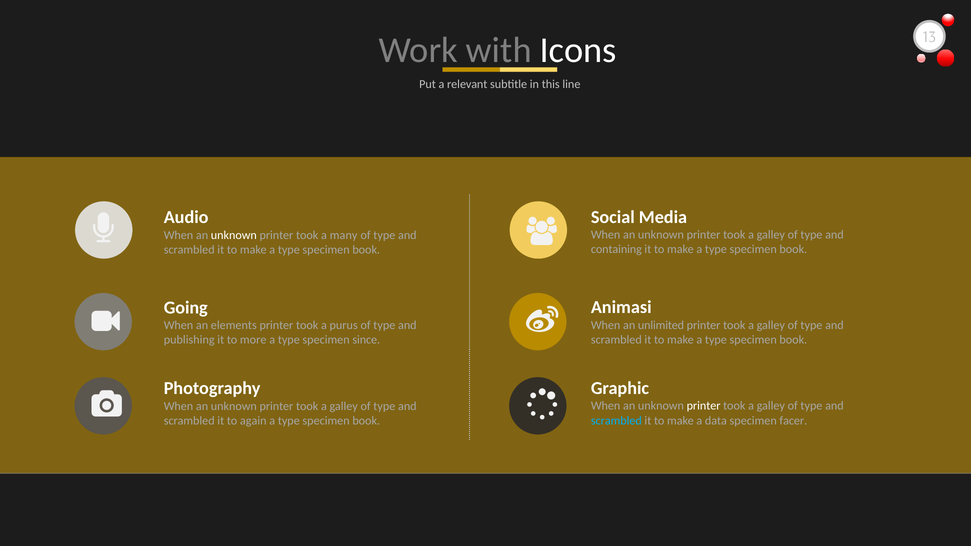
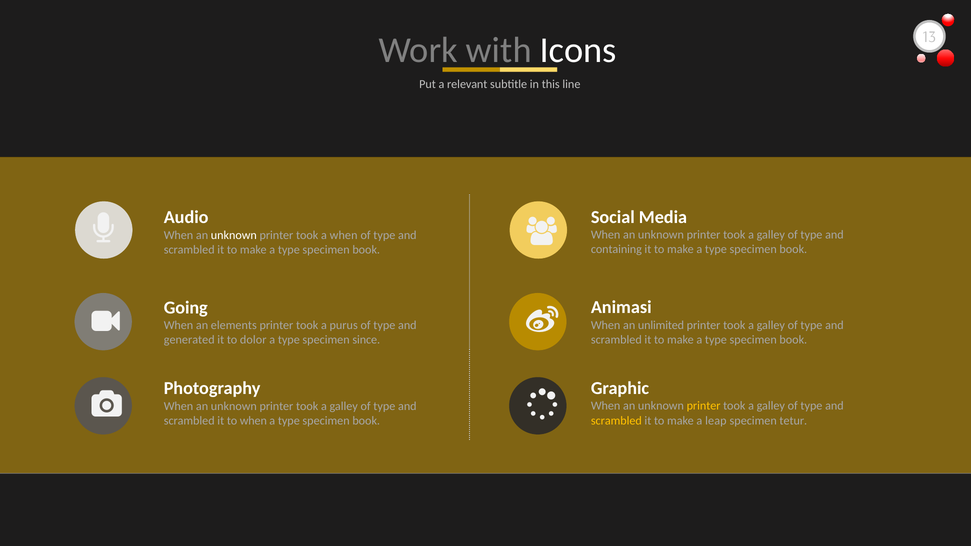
a many: many -> when (344, 235)
publishing: publishing -> generated (189, 340)
more: more -> dolor (253, 340)
printer colour: white -> yellow (704, 406)
scrambled colour: light blue -> yellow (616, 421)
data: data -> leap (716, 421)
facer: facer -> tetur (793, 421)
to again: again -> when (253, 421)
